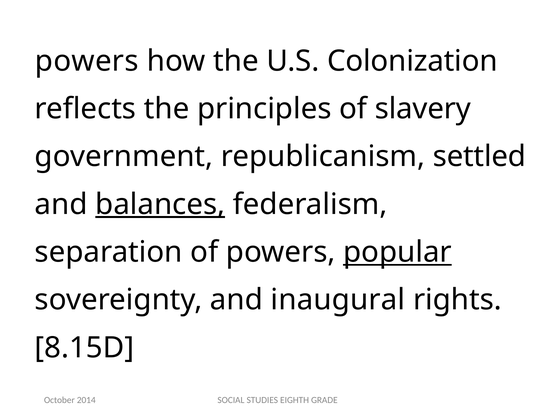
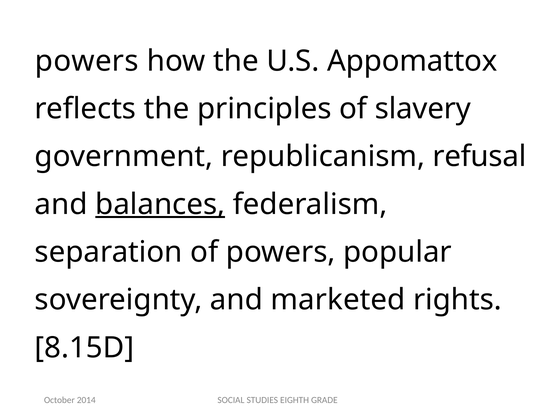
Colonization: Colonization -> Appomattox (412, 61)
settled: settled -> refusal (479, 157)
popular underline: present -> none (397, 252)
inaugural: inaugural -> marketed (338, 300)
